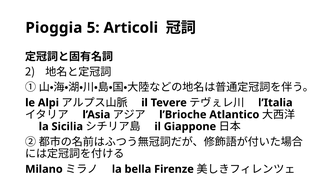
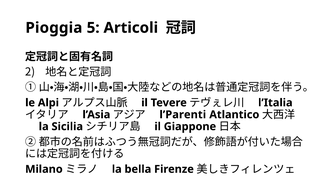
l’Brioche: l’Brioche -> l’Parenti (183, 114)
